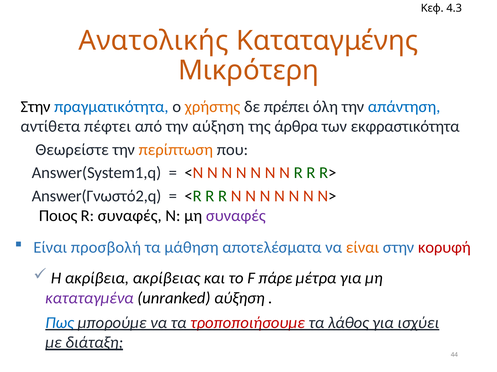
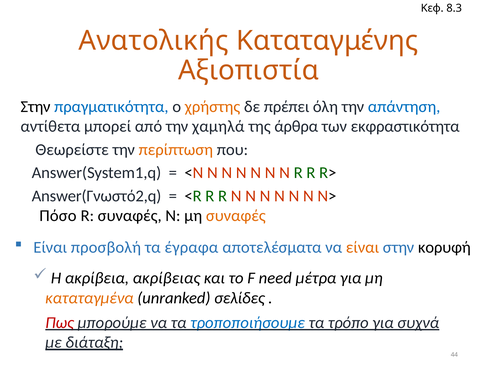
4.3: 4.3 -> 8.3 (454, 8)
Μικρότερη: Μικρότερη -> Αξιοπιστία (248, 71)
πέφτει: πέφτει -> μπορεί (108, 127)
την αύξηση: αύξηση -> χαμηλά (218, 127)
Ποιος: Ποιος -> Πόσο (58, 216)
συναφές colour: purple -> orange (236, 216)
μάθηση: μάθηση -> έγραφα (191, 248)
κορυφή colour: red -> black (444, 248)
πάρε: πάρε -> need (275, 279)
καταταγμένα colour: purple -> orange (89, 298)
unranked αύξηση: αύξηση -> σελίδες (239, 298)
Πως colour: blue -> red (60, 323)
τροποποιήσουμε colour: red -> blue (248, 323)
λάθος: λάθος -> τρόπο (348, 323)
ισχύει: ισχύει -> συχνά (418, 323)
